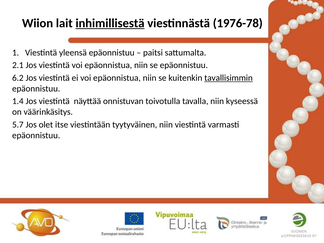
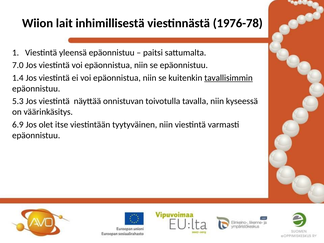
inhimillisestä underline: present -> none (110, 23)
2.1: 2.1 -> 7.0 (18, 65)
6.2: 6.2 -> 1.4 (18, 78)
1.4: 1.4 -> 5.3 (18, 101)
5.7: 5.7 -> 6.9 (18, 125)
